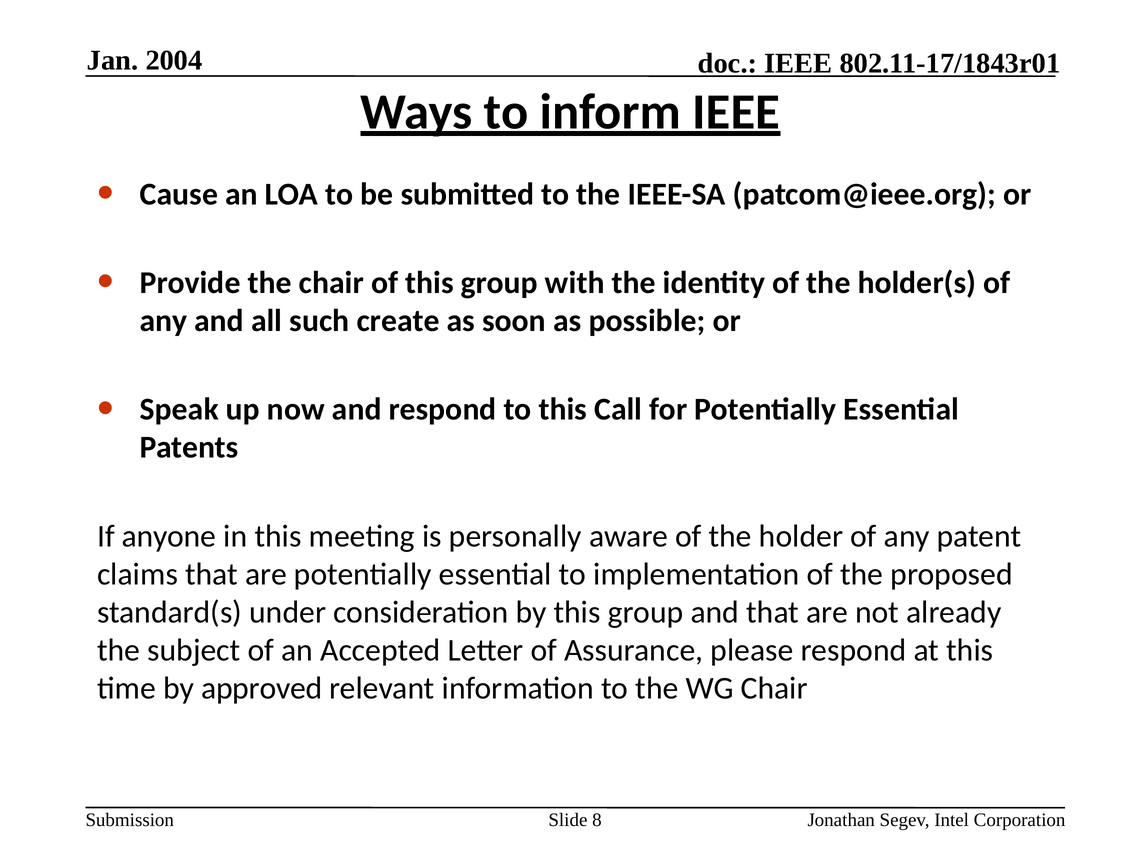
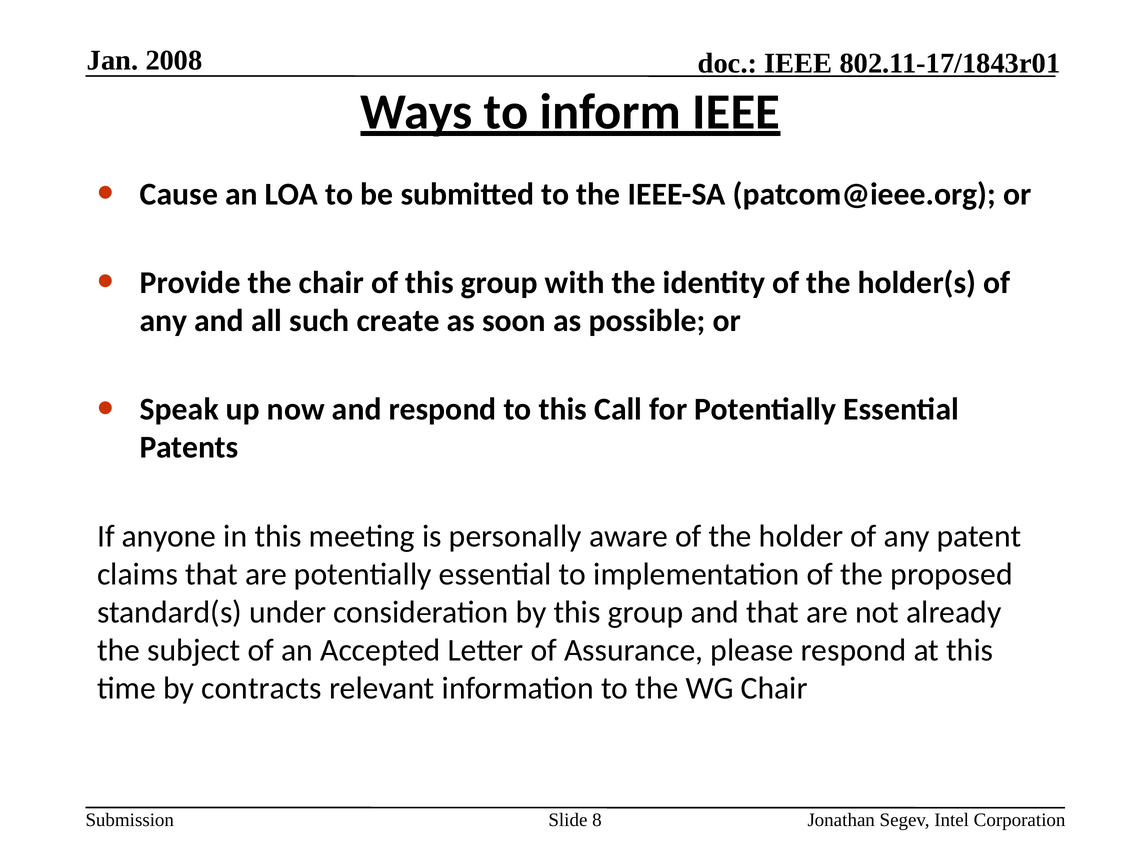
2004: 2004 -> 2008 (174, 60)
approved: approved -> contracts (261, 689)
